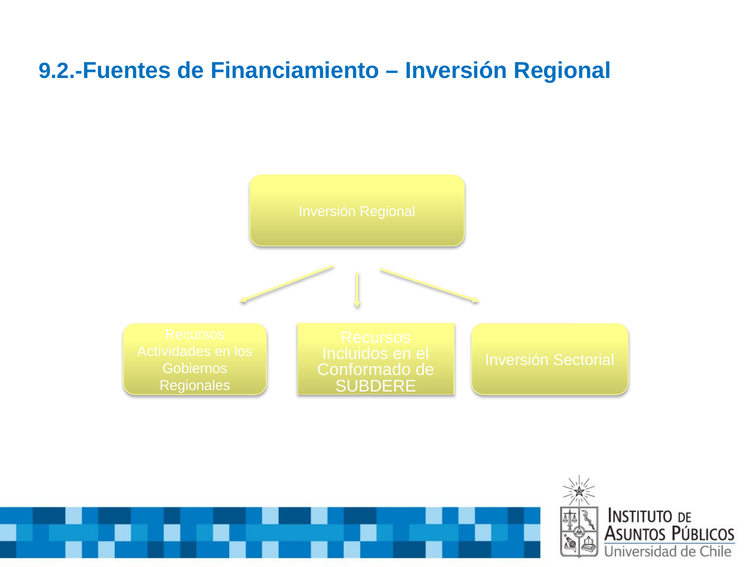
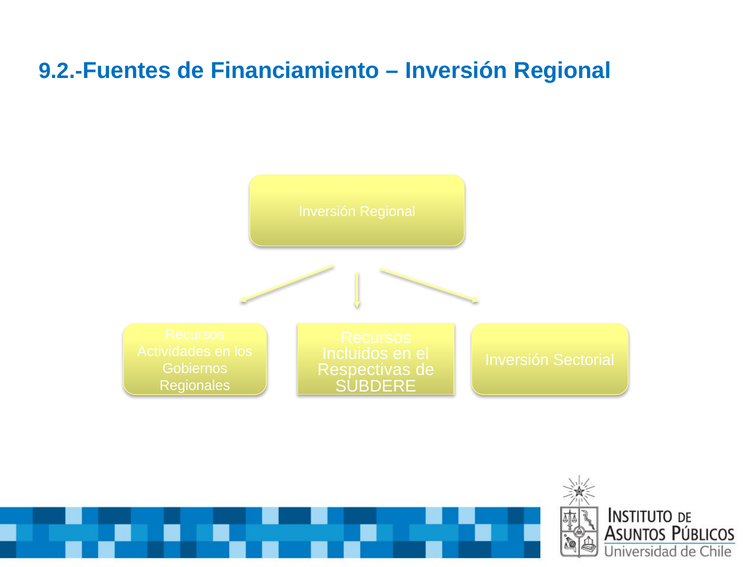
Conformado: Conformado -> Respectivas (364, 370)
